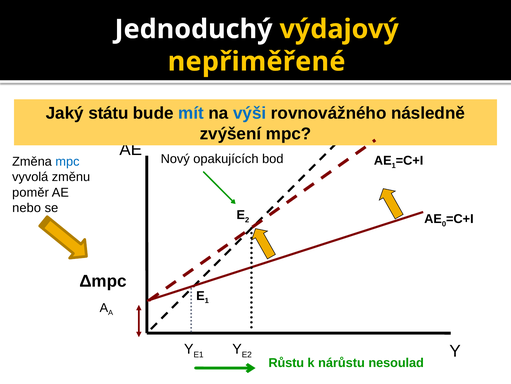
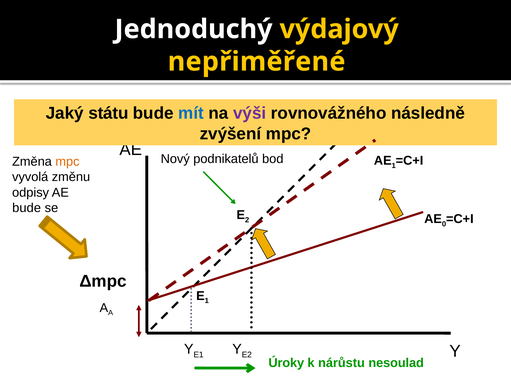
výši colour: blue -> purple (250, 113)
opakujících: opakujících -> podnikatelů (226, 159)
mpc colour: blue -> orange (67, 161)
poměr: poměr -> odpisy (31, 192)
nebo: nebo -> bude (27, 207)
Růstu: Růstu -> Úroky (286, 362)
